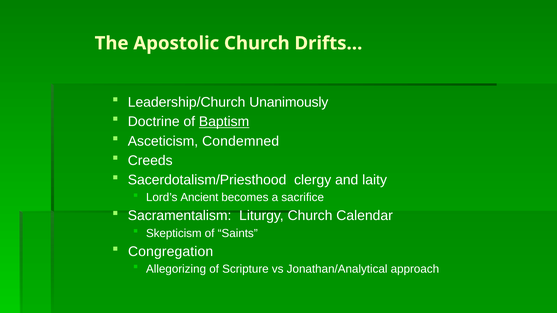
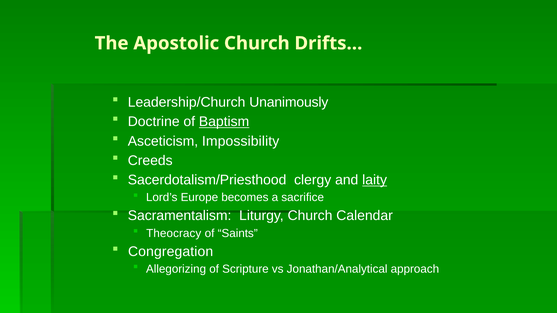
Condemned: Condemned -> Impossibility (241, 141)
laity underline: none -> present (375, 180)
Ancient: Ancient -> Europe (199, 198)
Skepticism: Skepticism -> Theocracy (174, 233)
